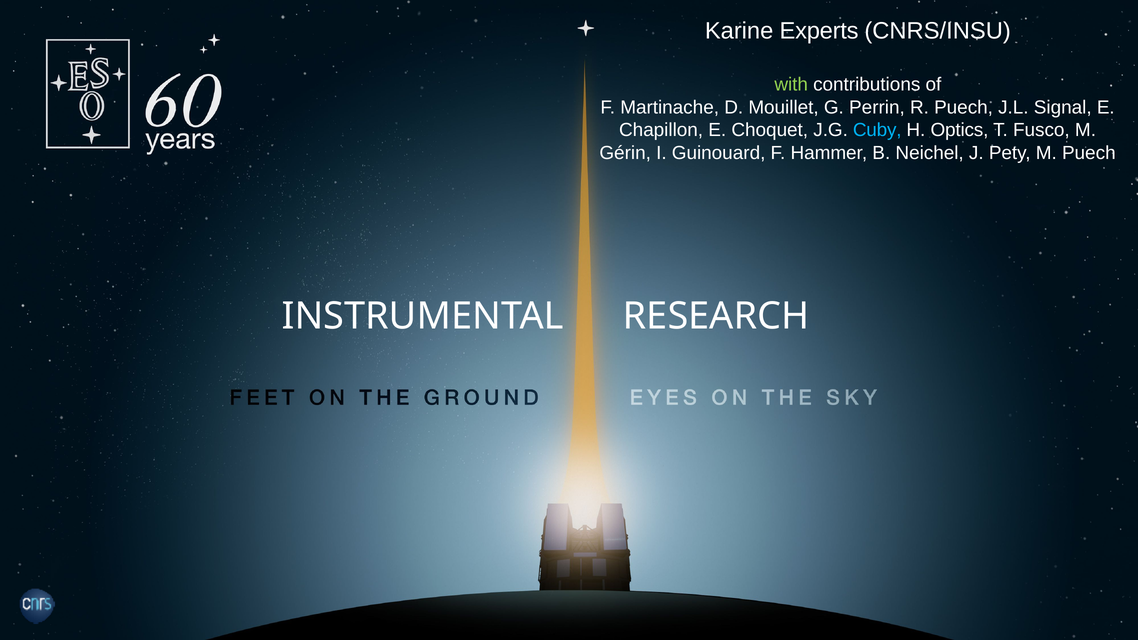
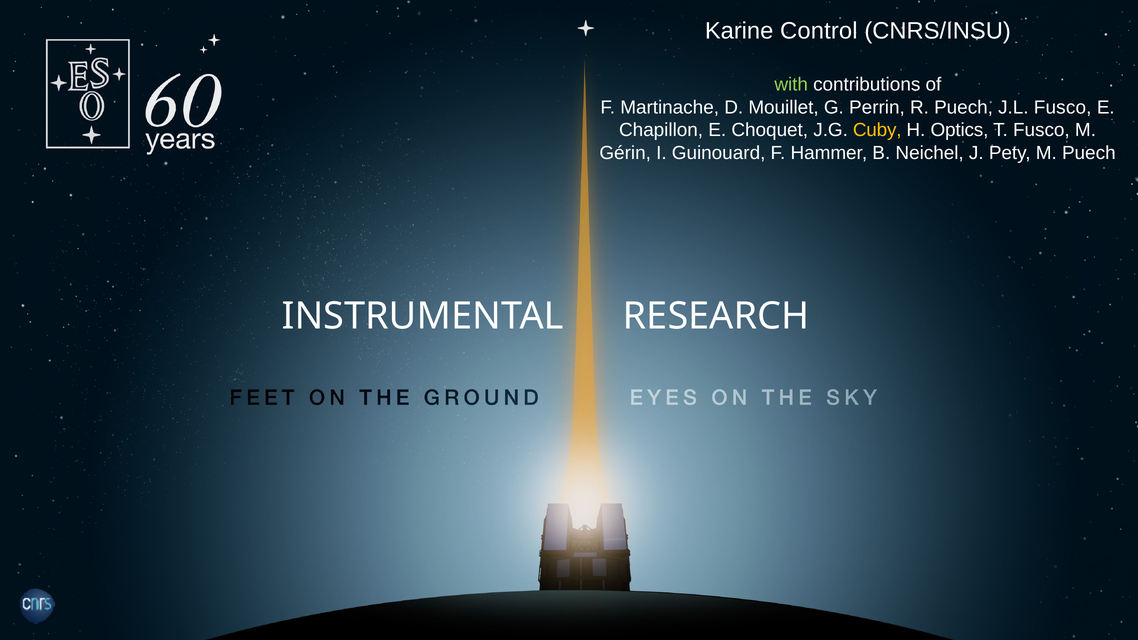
Experts: Experts -> Control (819, 31)
J.L Signal: Signal -> Fusco (1063, 107)
Cuby colour: light blue -> yellow (877, 130)
